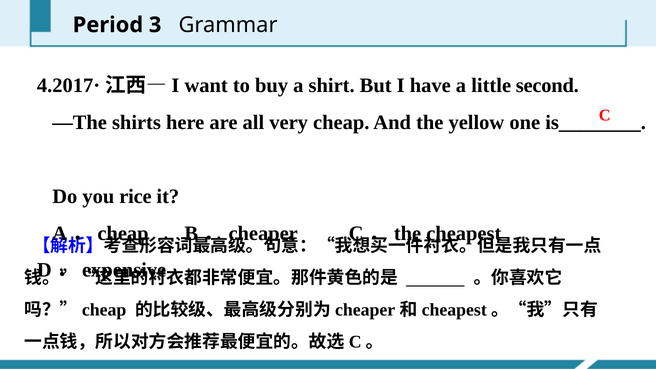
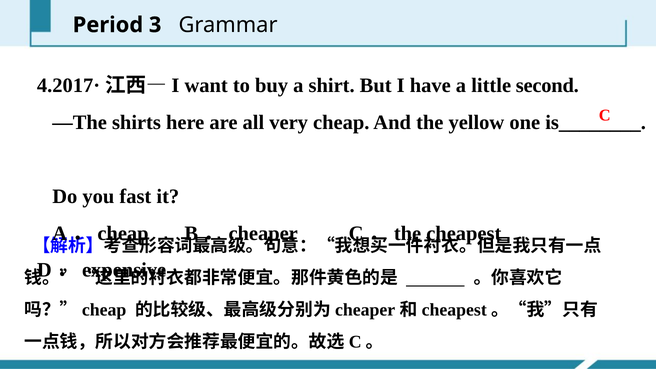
rice: rice -> fast (135, 196)
